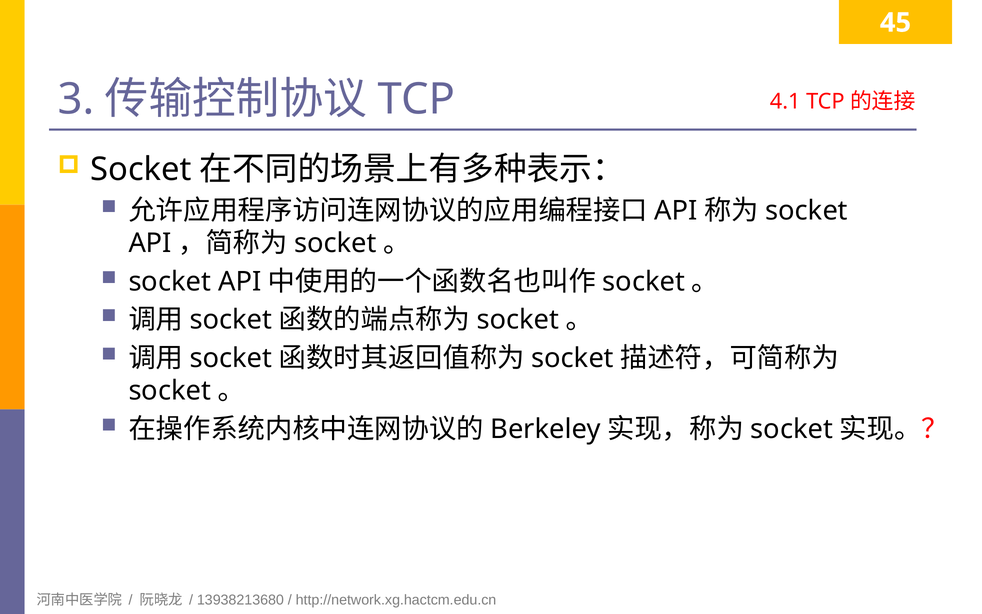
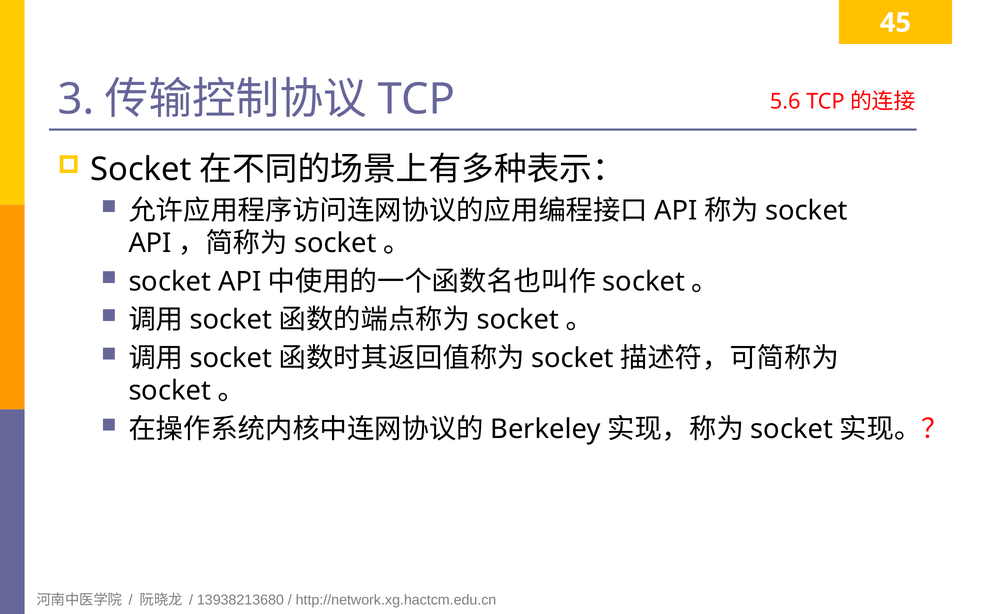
4.1: 4.1 -> 5.6 (785, 102)
